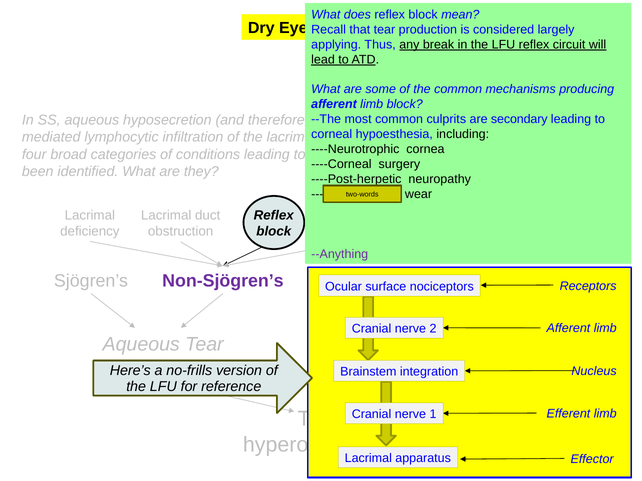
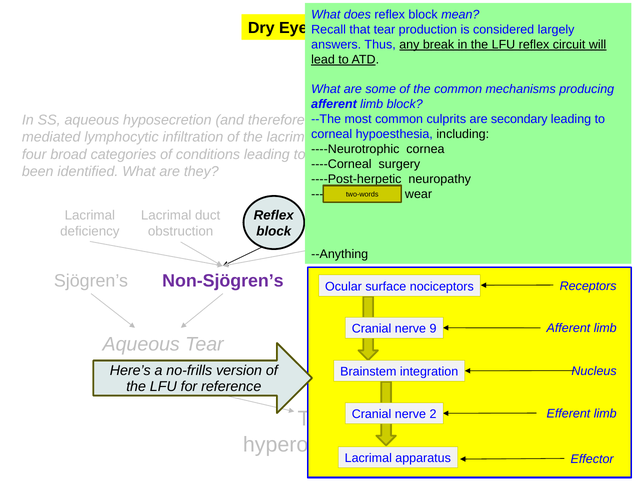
applying: applying -> answers (336, 44)
--Anything colour: purple -> black (340, 254)
2: 2 -> 9 (433, 329)
1: 1 -> 2 (433, 415)
